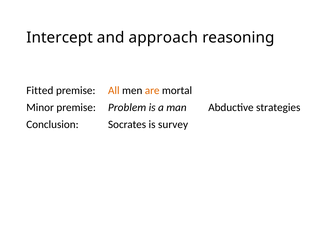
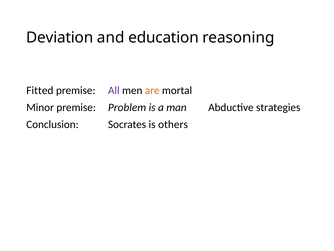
Intercept: Intercept -> Deviation (60, 37)
approach: approach -> education (164, 37)
All colour: orange -> purple (114, 90)
survey: survey -> others (173, 124)
